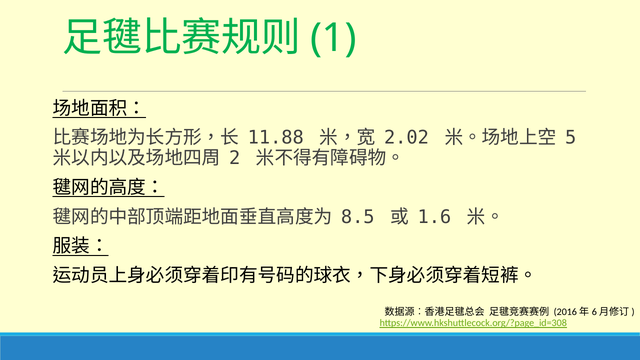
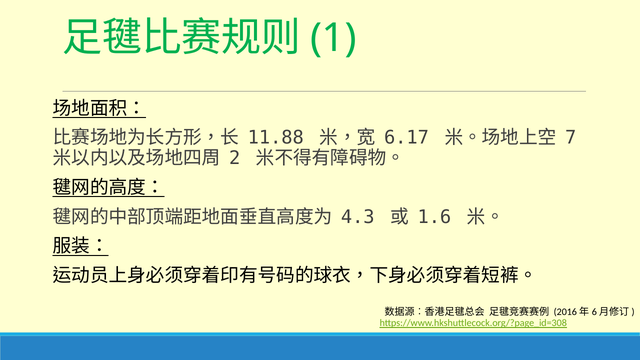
2.02: 2.02 -> 6.17 (406, 138)
5: 5 -> 7 (571, 138)
8.5: 8.5 -> 4.3 (358, 217)
